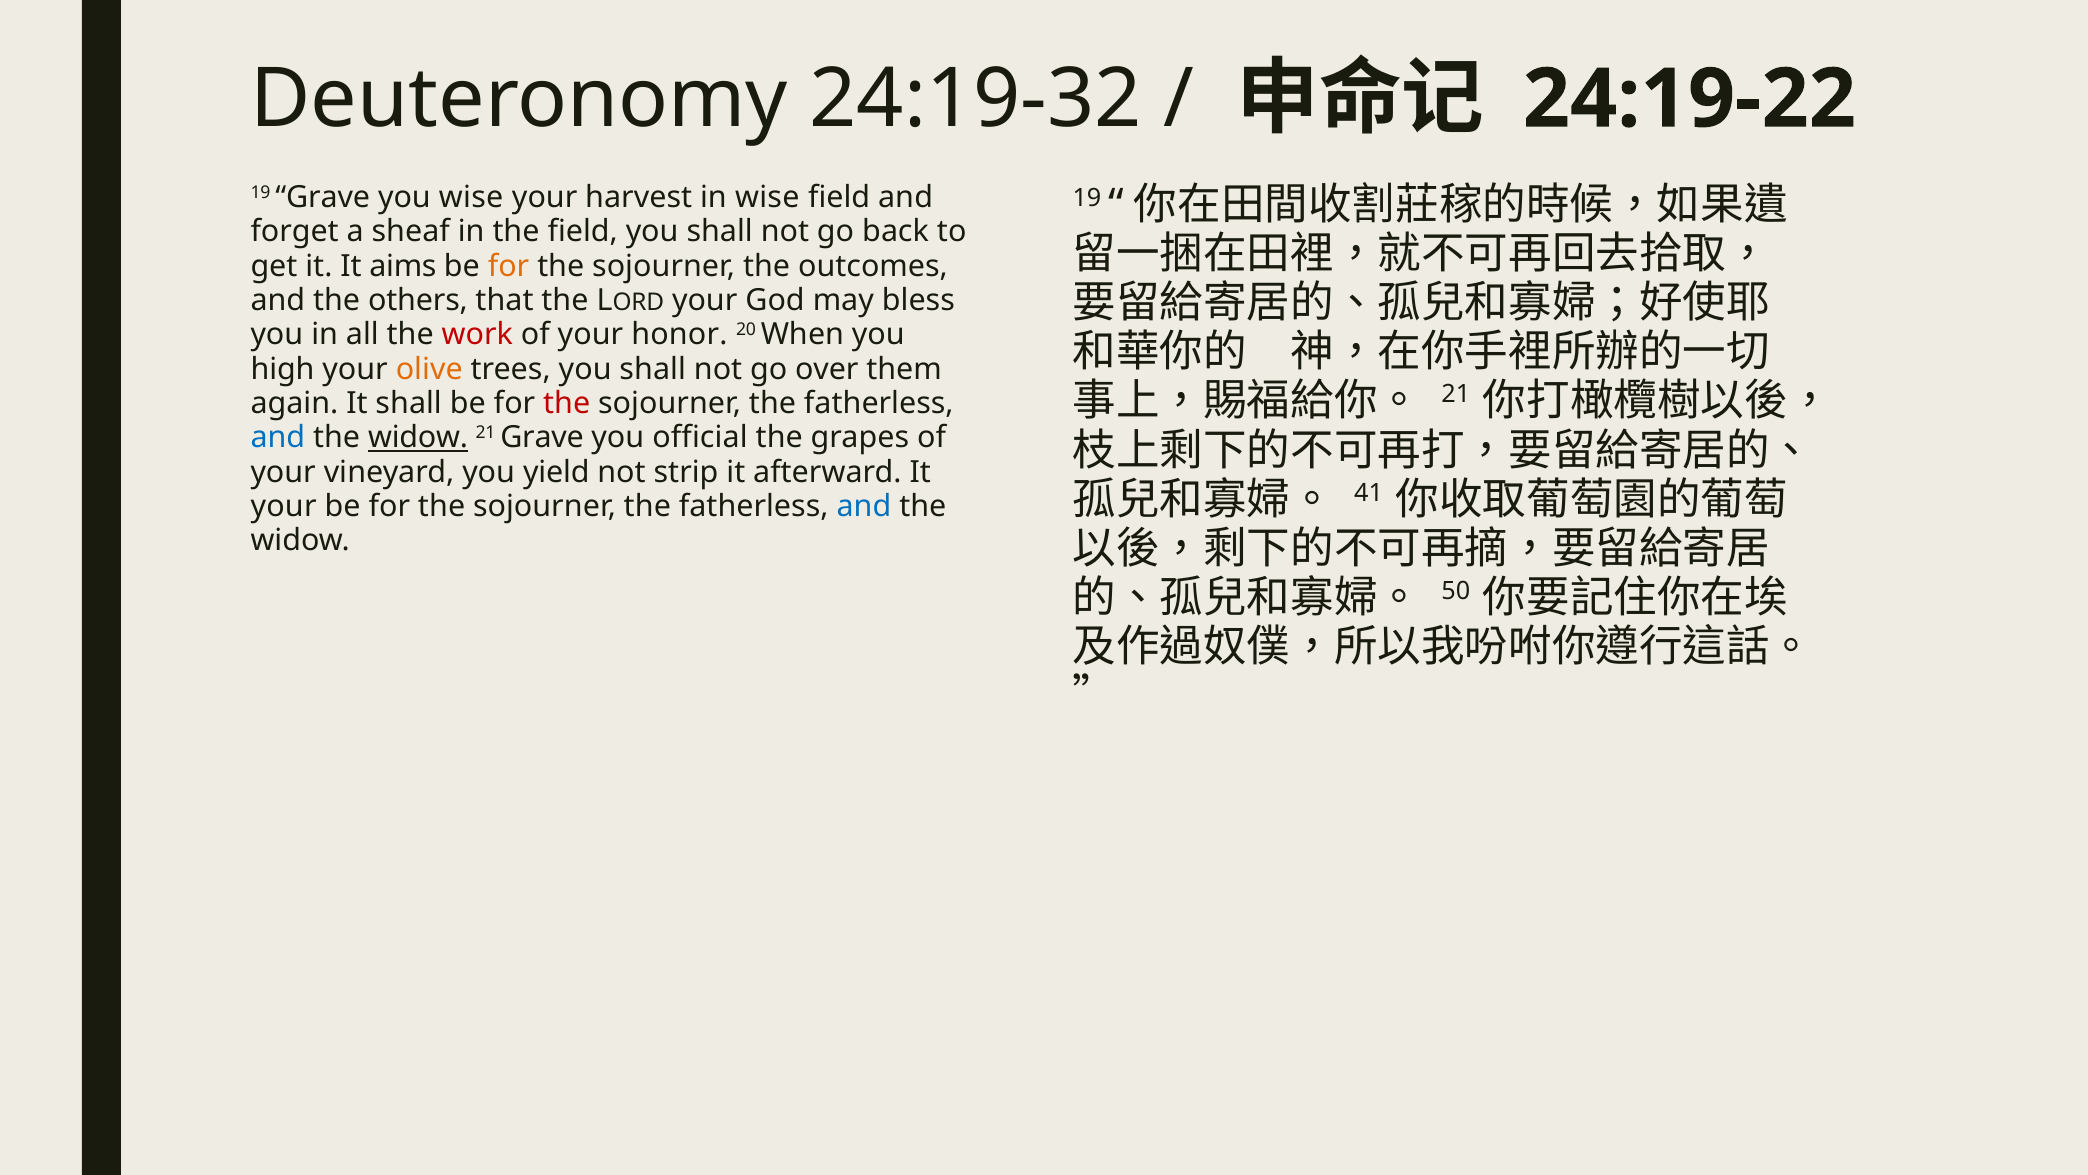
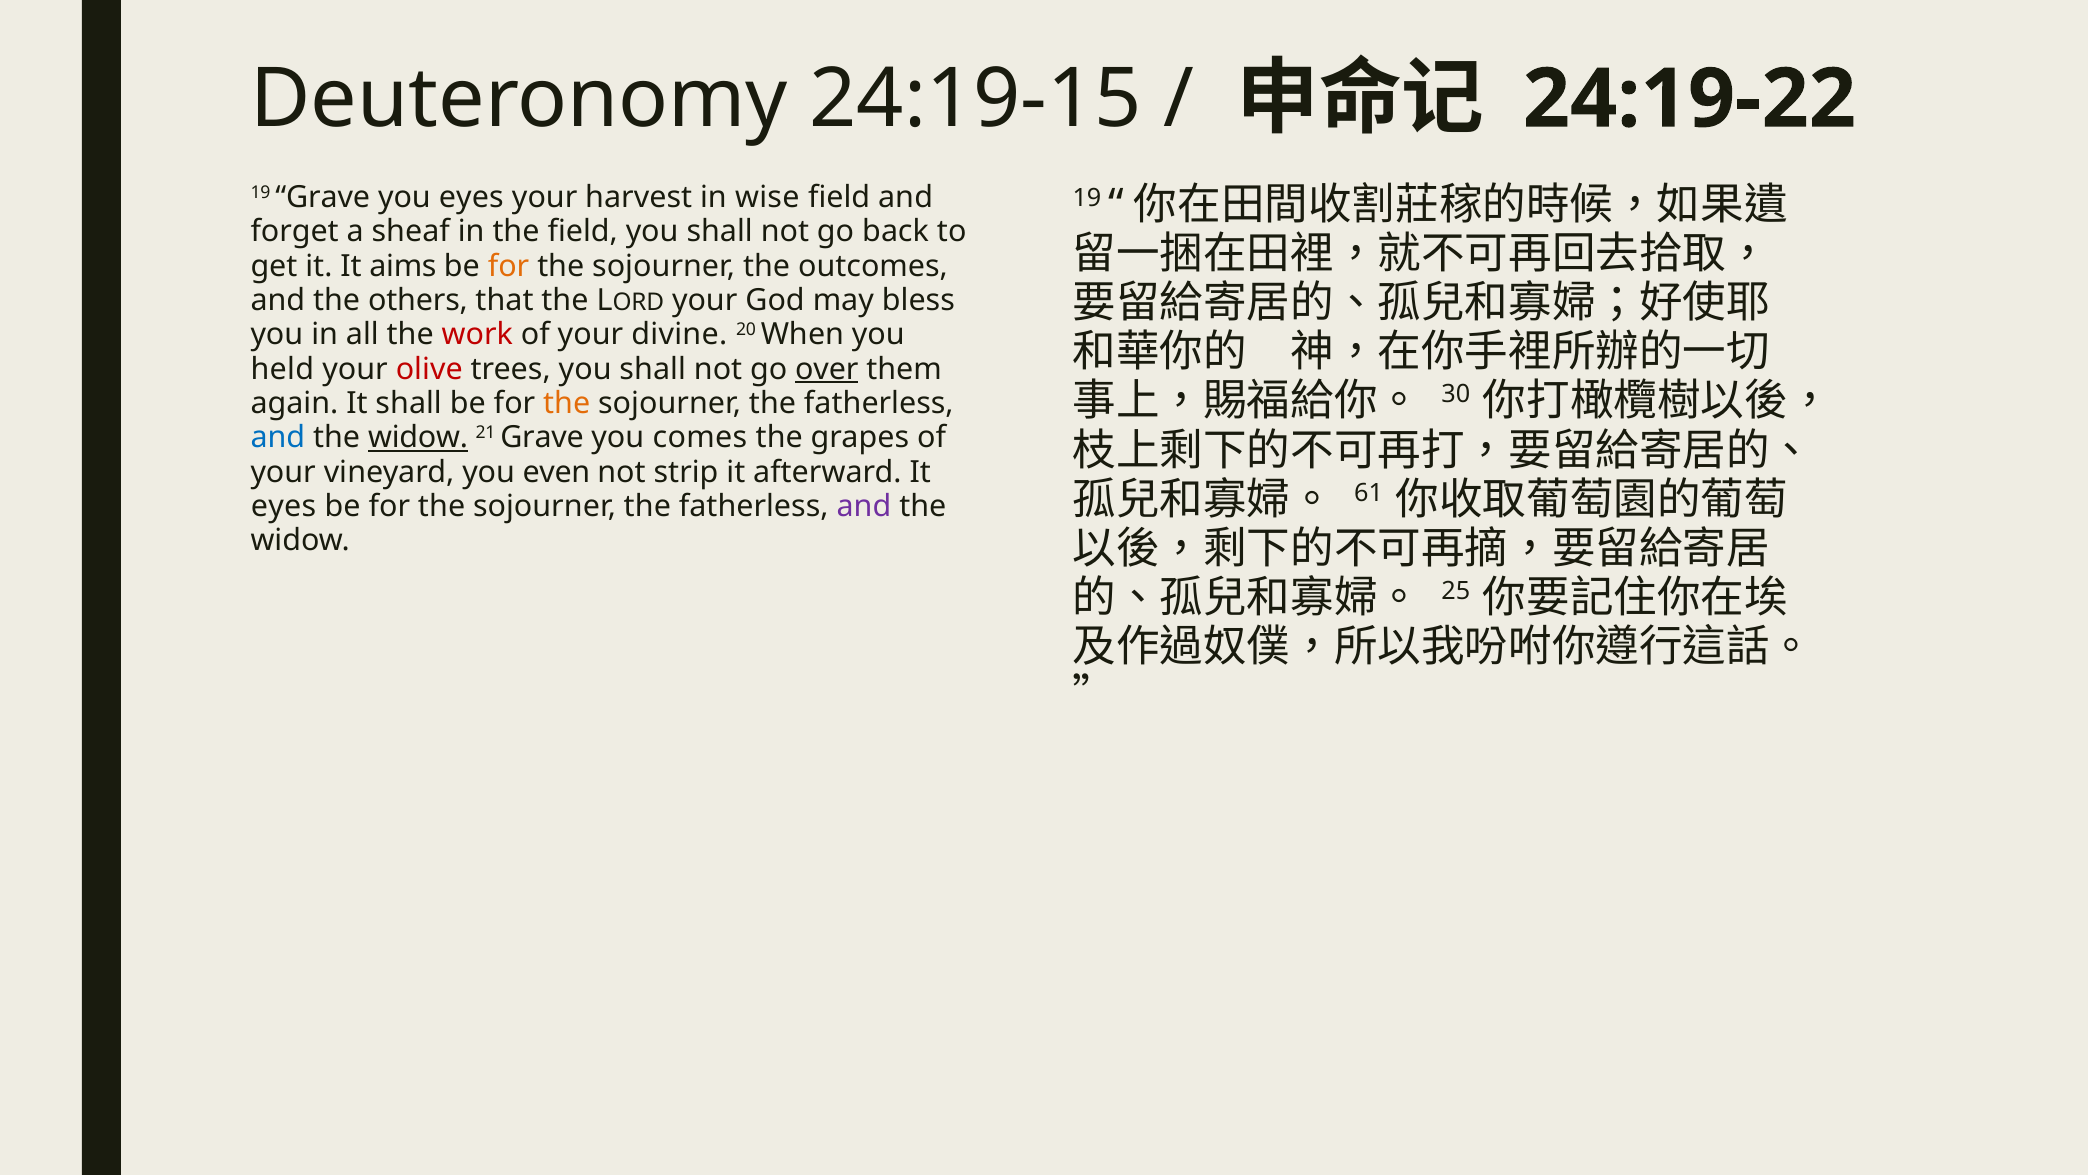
24:19-32: 24:19-32 -> 24:19-15 (976, 99)
you wise: wise -> eyes (471, 197)
honor: honor -> divine (679, 335)
high: high -> held (282, 369)
olive colour: orange -> red (429, 369)
over underline: none -> present (827, 369)
21: 21 -> 30 (1456, 394)
the colour: red -> orange (567, 403)
official: official -> comes (700, 438)
yield: yield -> even (556, 472)
41: 41 -> 61 (1369, 493)
your: your -> eyes (284, 506)
and colour: blue -> purple (864, 506)
50: 50 -> 25 (1456, 591)
